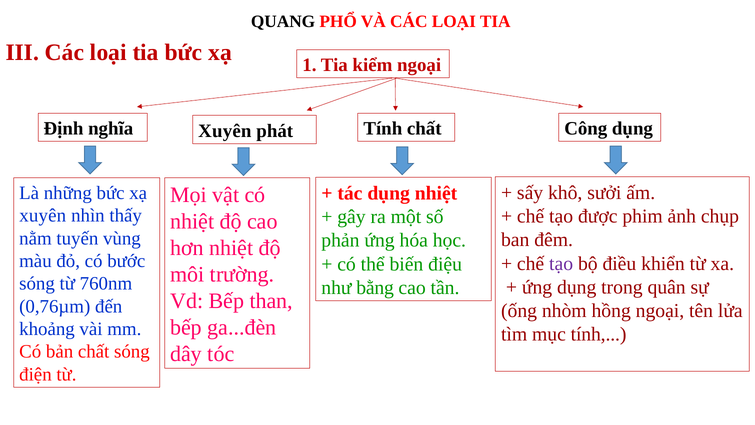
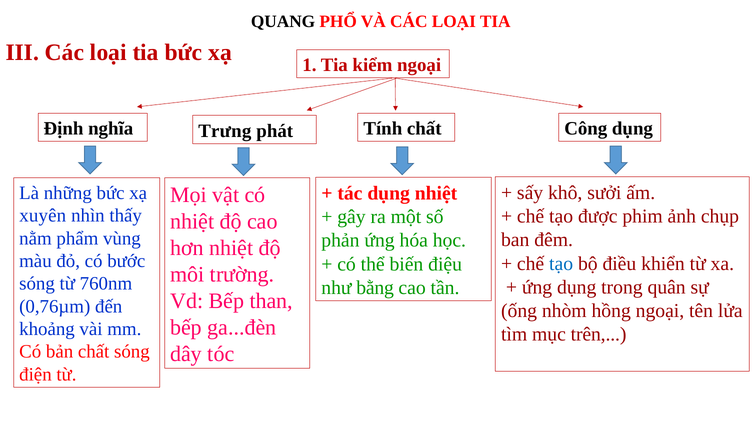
nghĩa Xuyên: Xuyên -> Trưng (225, 131)
tuyến: tuyến -> phẩm (77, 238)
tạo colour: purple -> blue (561, 263)
mục tính: tính -> trên (599, 334)
